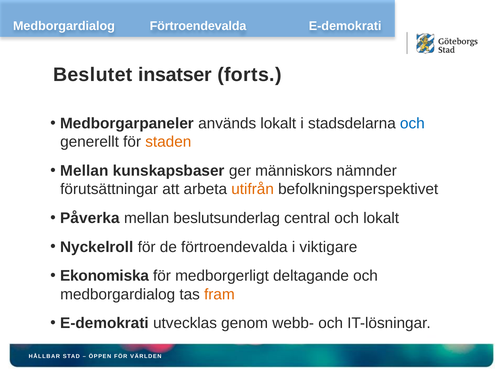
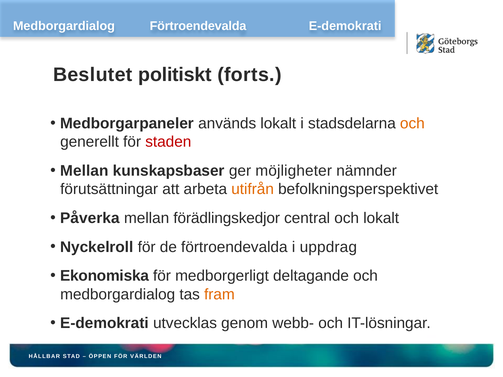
insatser: insatser -> politiskt (175, 75)
och colour: blue -> orange (412, 124)
staden colour: orange -> red (168, 142)
människors: människors -> möjligheter (294, 171)
beslutsunderlag: beslutsunderlag -> förädlingskedjor (227, 218)
viktigare: viktigare -> uppdrag (328, 247)
